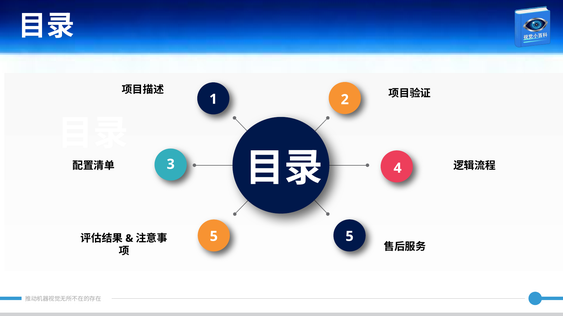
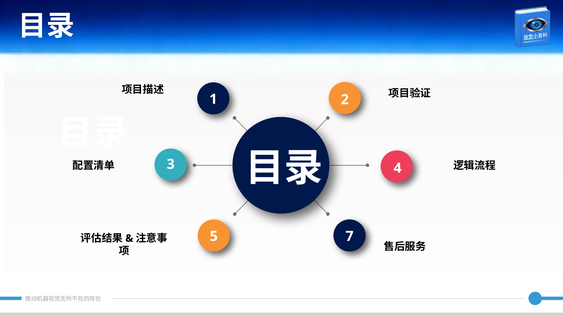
5 5: 5 -> 7 (350, 237)
